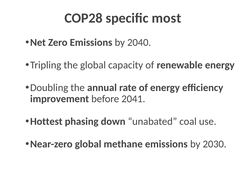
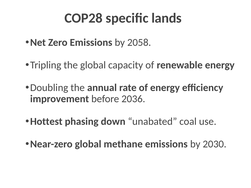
most: most -> lands (167, 18)
2040: 2040 -> 2058 (139, 43)
2041: 2041 -> 2036 (133, 99)
